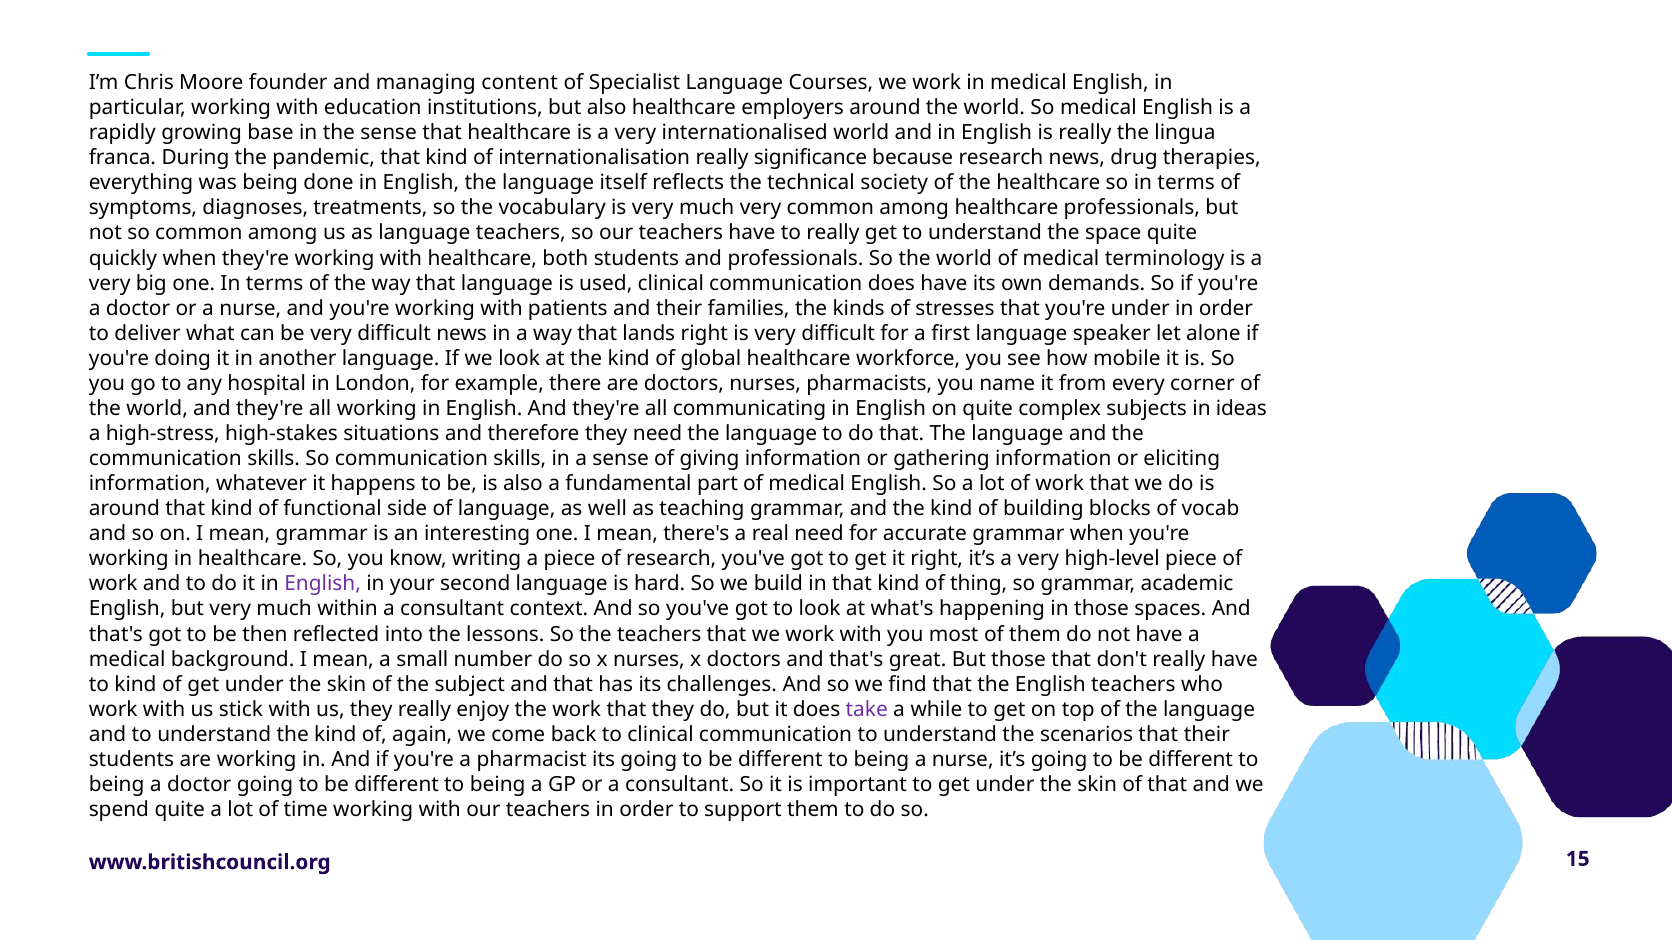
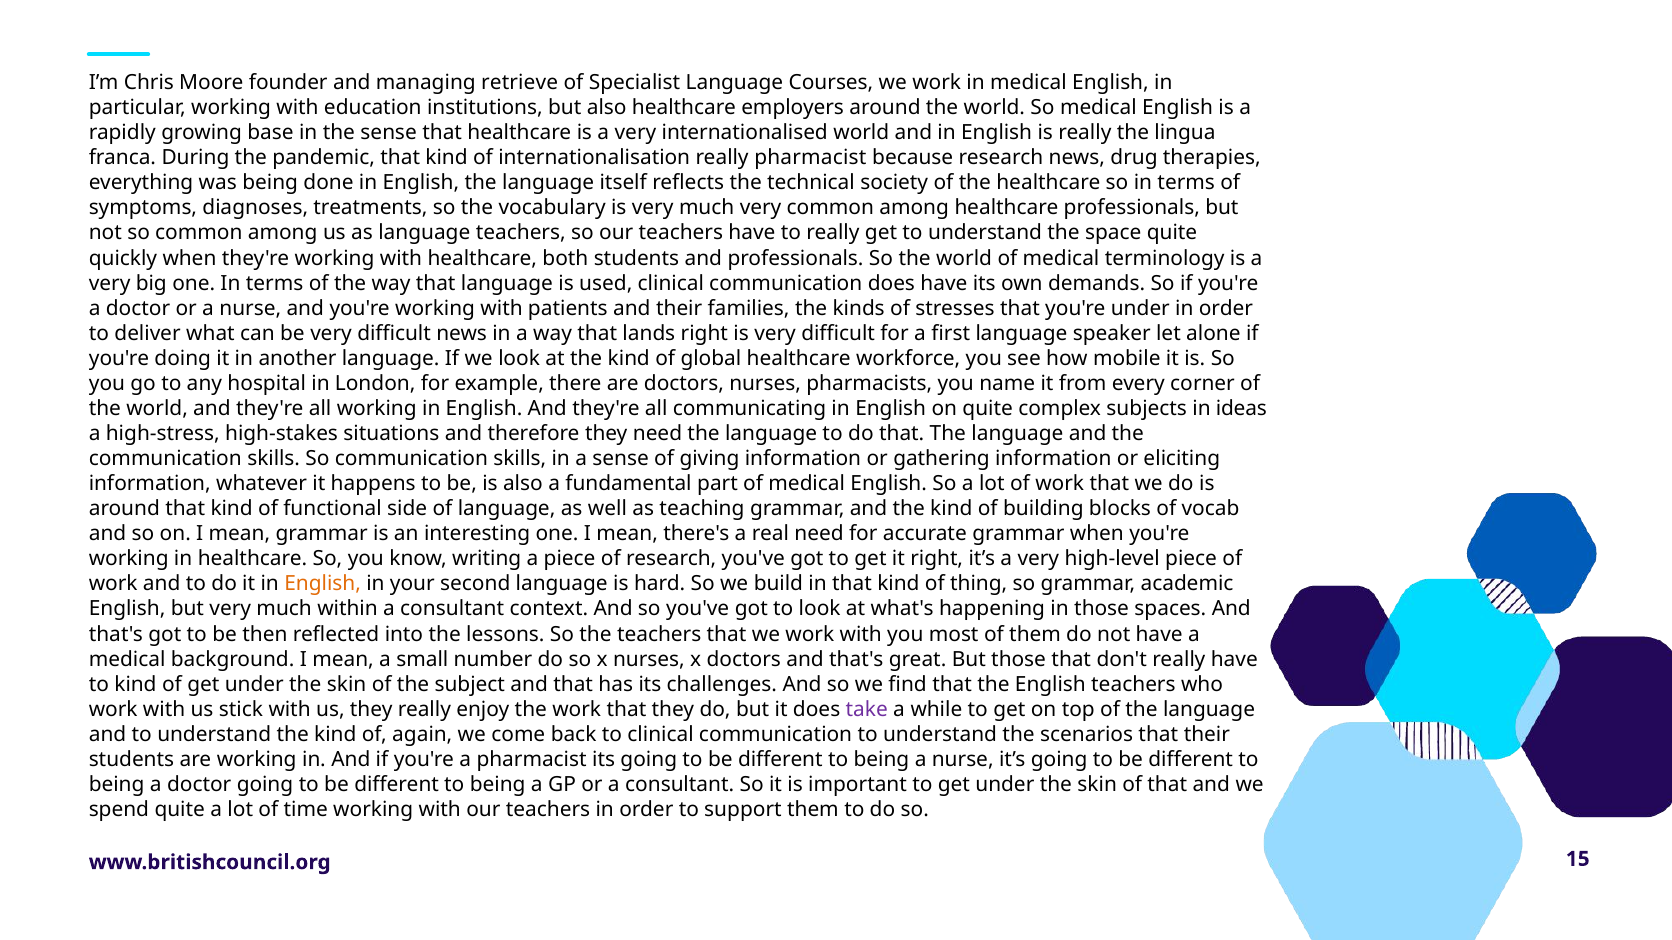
content: content -> retrieve (520, 83)
really significance: significance -> pharmacist (810, 158)
English colour: purple -> orange (323, 584)
